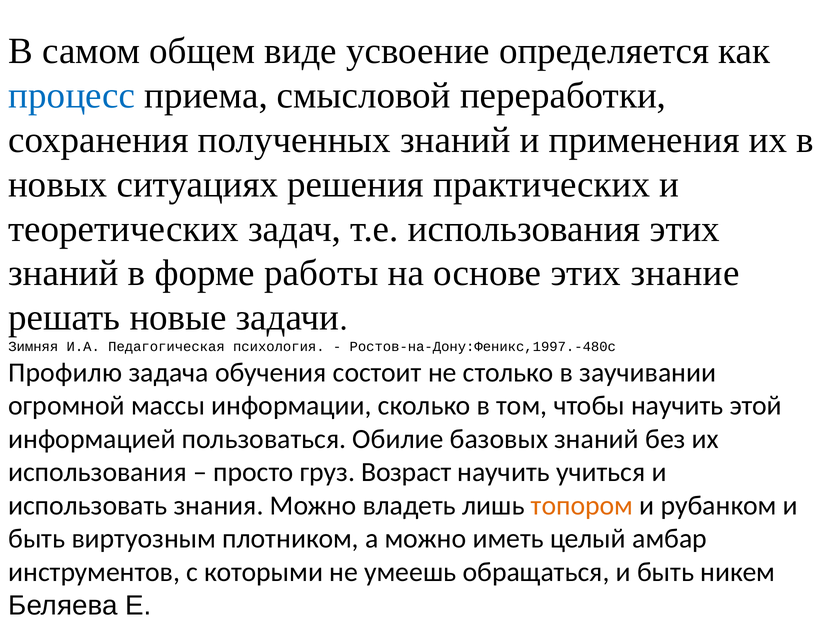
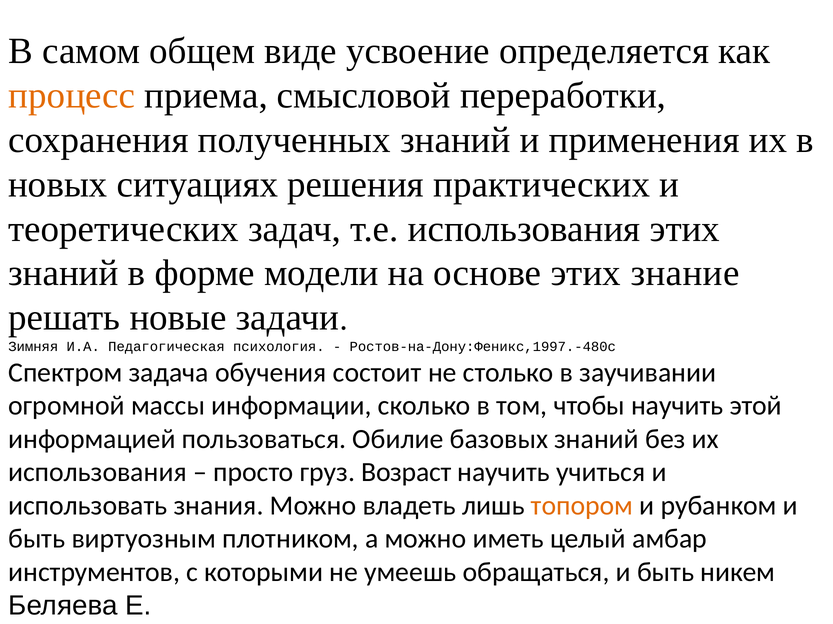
процесс colour: blue -> orange (72, 96)
работы: работы -> модели (321, 274)
Профилю: Профилю -> Спектром (65, 373)
